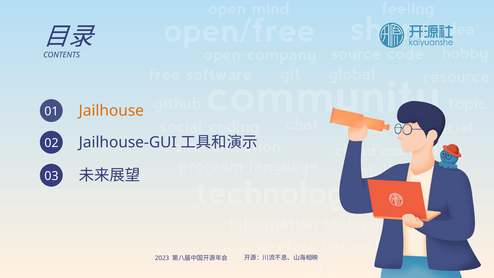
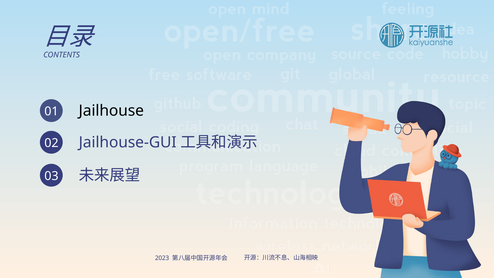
Jailhouse colour: orange -> black (111, 111)
